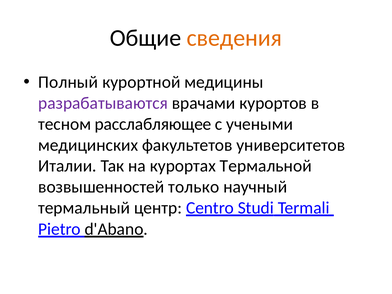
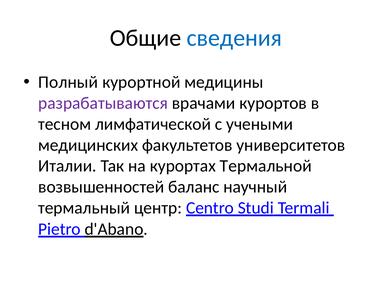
сведения colour: orange -> blue (234, 38)
расслабляющее: расслабляющее -> лимфатической (153, 124)
только: только -> баланс (194, 187)
